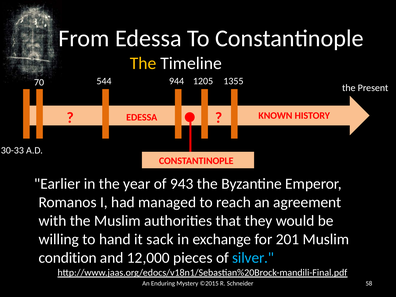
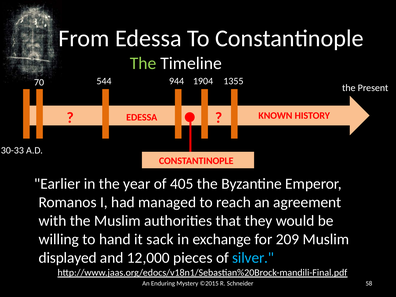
The colour: yellow -> light green (143, 63)
1205: 1205 -> 1904 (203, 81)
943: 943 -> 405 (182, 184)
201: 201 -> 209 (288, 239)
condition: condition -> displayed (68, 258)
